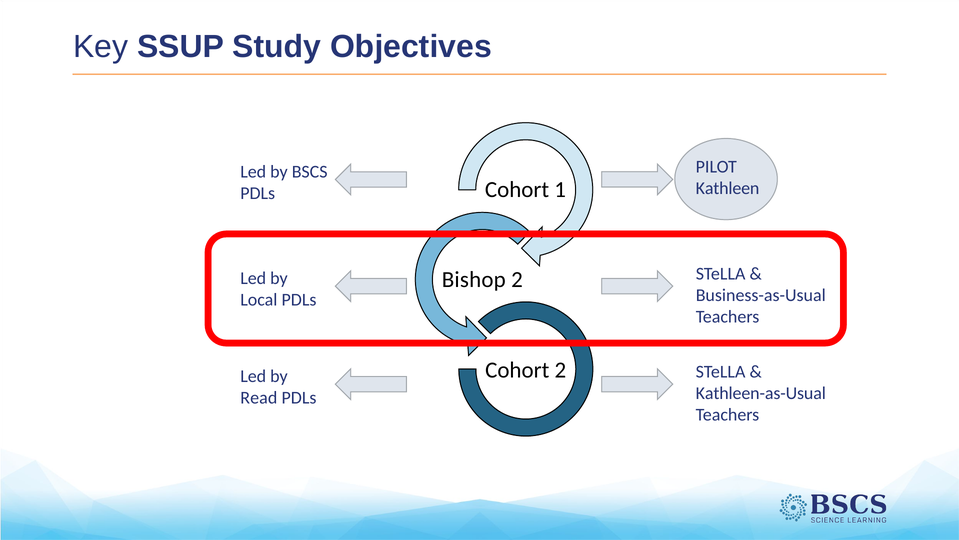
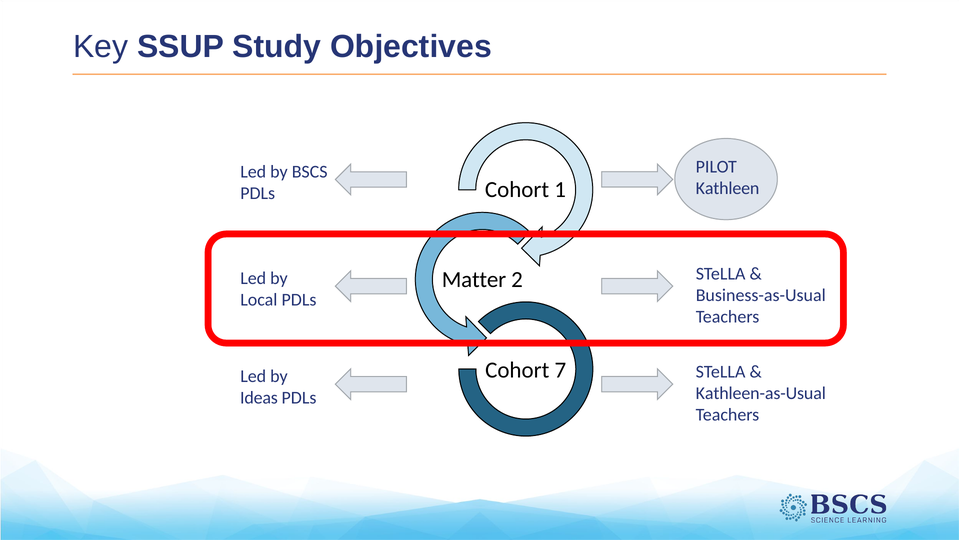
Bishop: Bishop -> Matter (474, 280)
Cohort 2: 2 -> 7 (560, 370)
Read: Read -> Ideas (259, 397)
